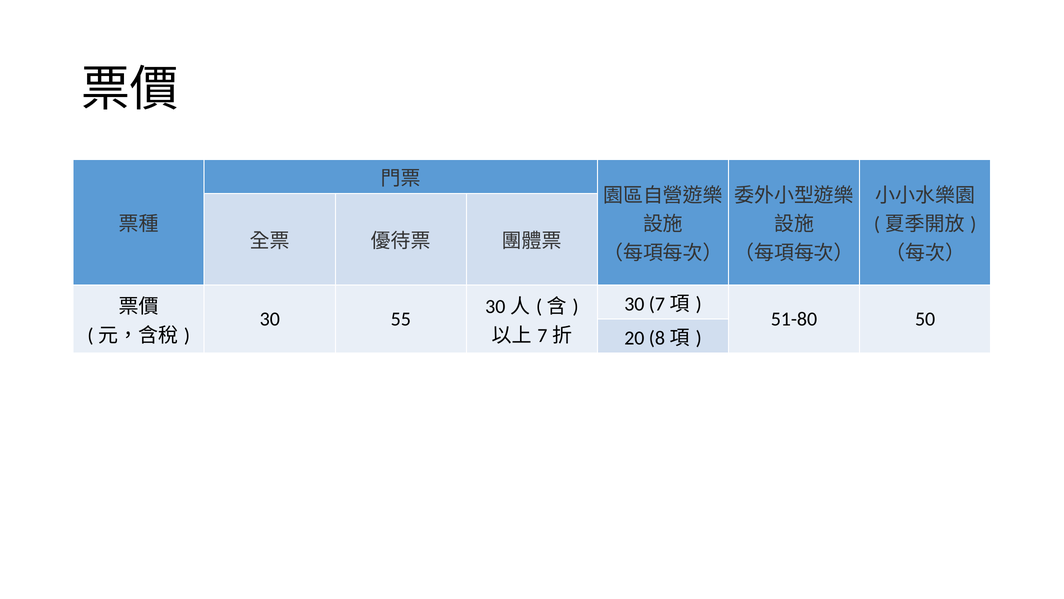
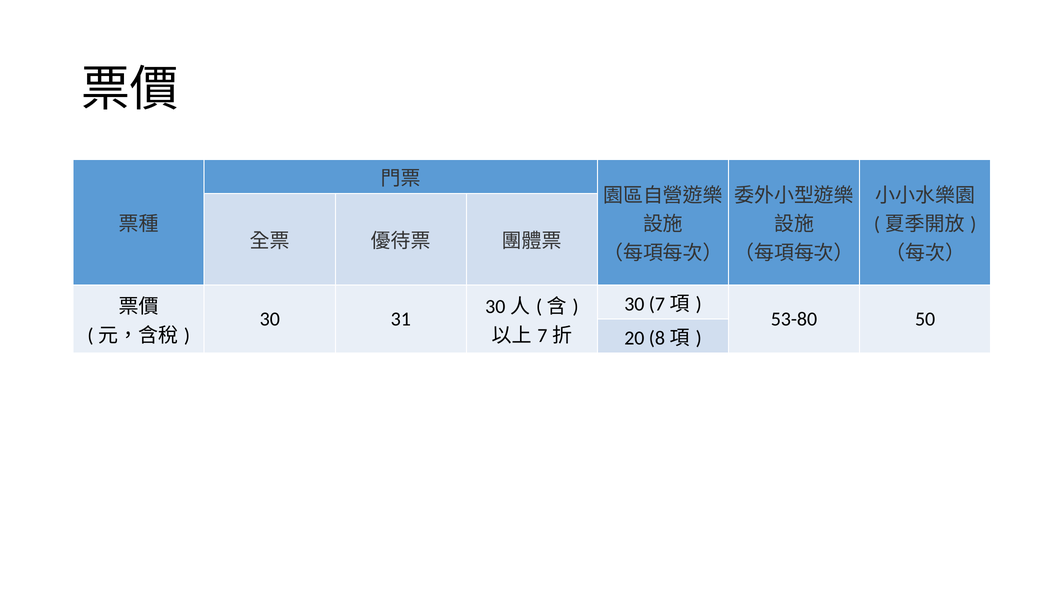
55: 55 -> 31 (401, 319)
51-80: 51-80 -> 53-80 (794, 319)
